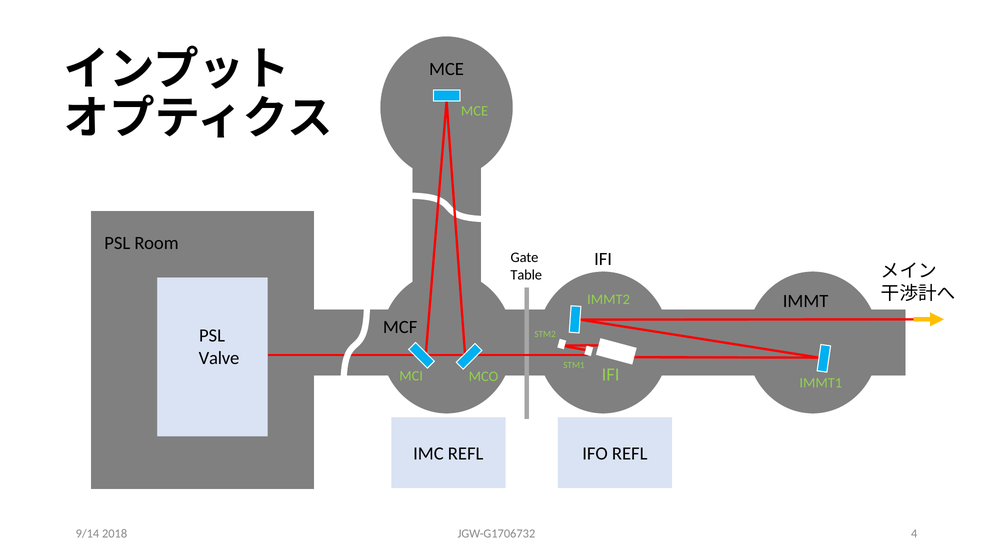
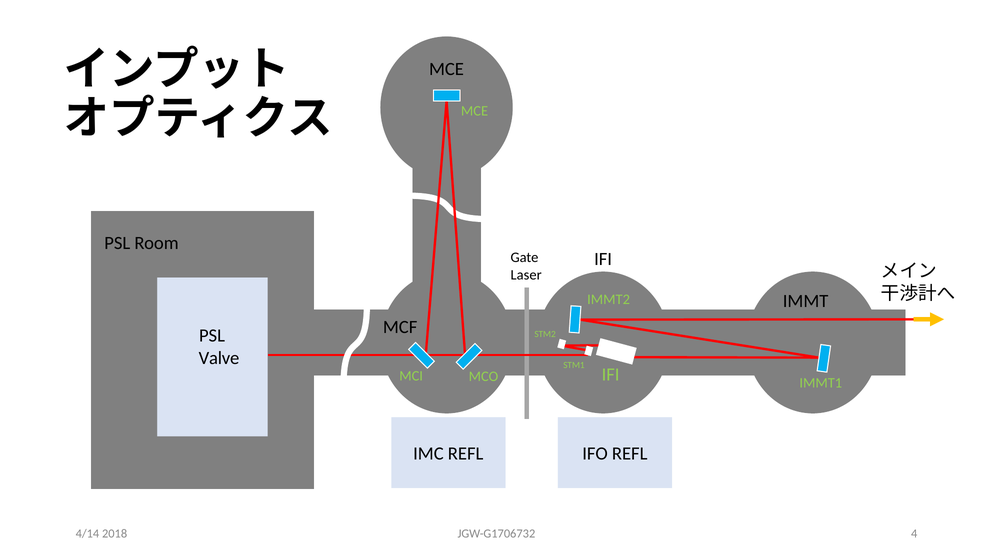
Table: Table -> Laser (526, 275)
9/14: 9/14 -> 4/14 (87, 533)
